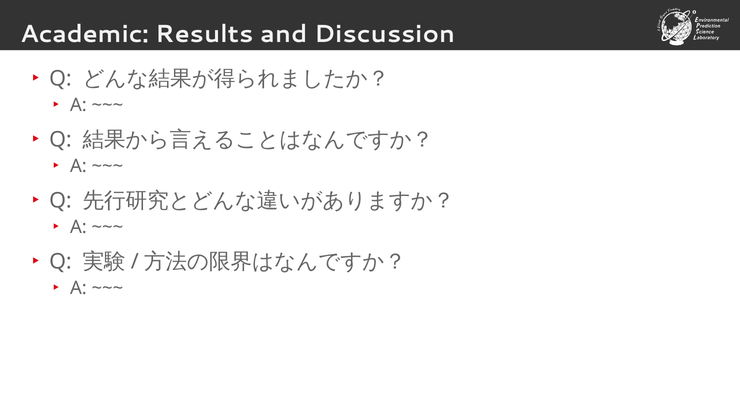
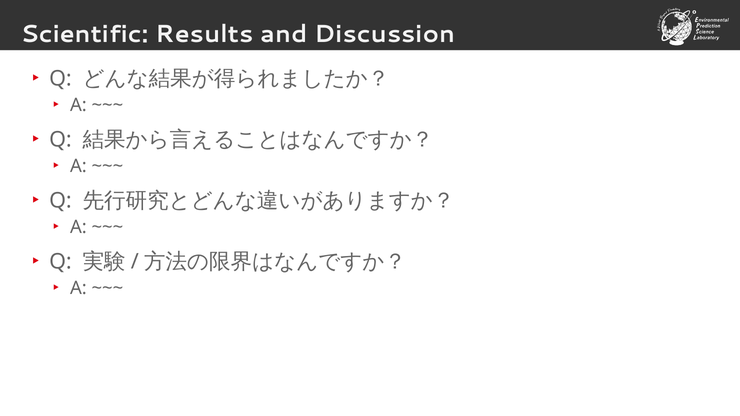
Academic: Academic -> Scientific (85, 34)
